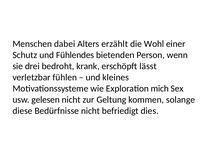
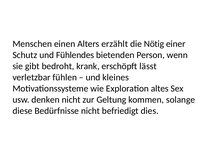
dabei: dabei -> einen (65, 44)
Wohl: Wohl -> Nötig (154, 44)
drei: drei -> gibt (32, 66)
mich: mich -> altes (160, 88)
gelesen: gelesen -> denken (46, 100)
